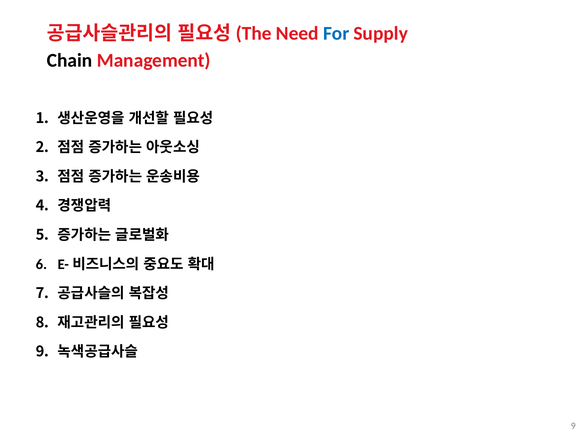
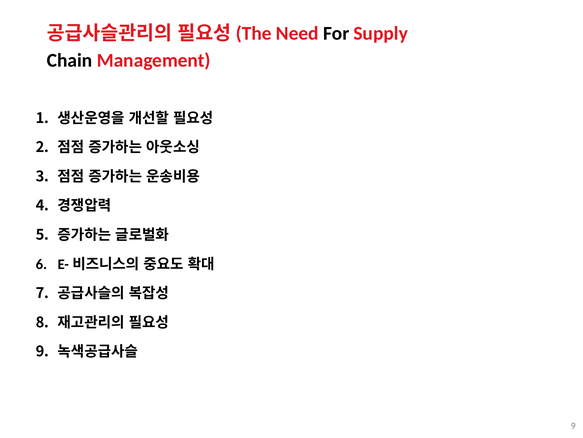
For colour: blue -> black (336, 33)
